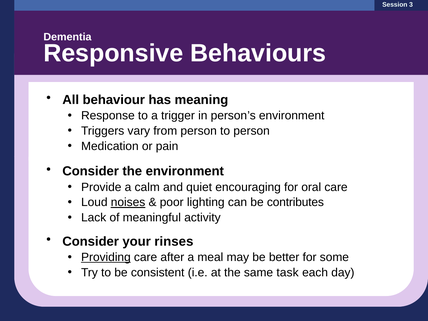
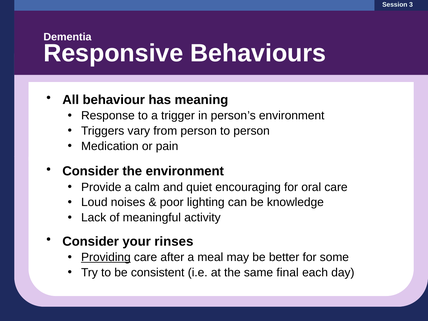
noises underline: present -> none (128, 202)
contributes: contributes -> knowledge (295, 202)
task: task -> final (288, 272)
